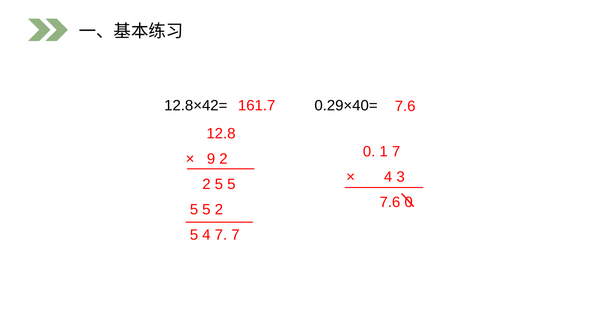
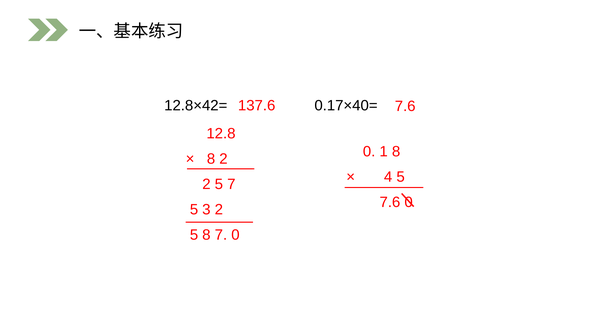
161.7: 161.7 -> 137.6 (257, 106)
0.29×40=: 0.29×40= -> 0.17×40= (346, 106)
1 7: 7 -> 8 (396, 152)
9: 9 -> 8 (211, 159)
4 3: 3 -> 5 (401, 177)
2 5 5: 5 -> 7 (231, 184)
5: 5 -> 3 (206, 210)
5 4: 4 -> 8 (206, 235)
7 7: 7 -> 0 (235, 235)
